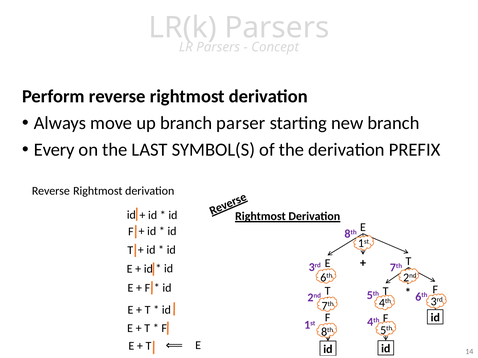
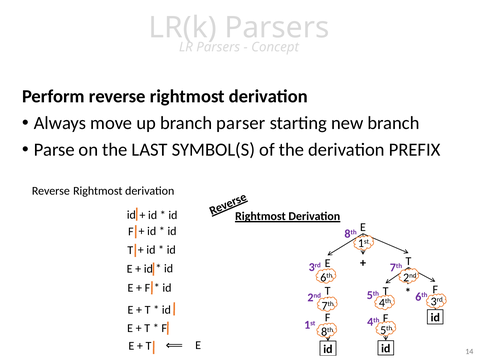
Every: Every -> Parse (54, 150)
